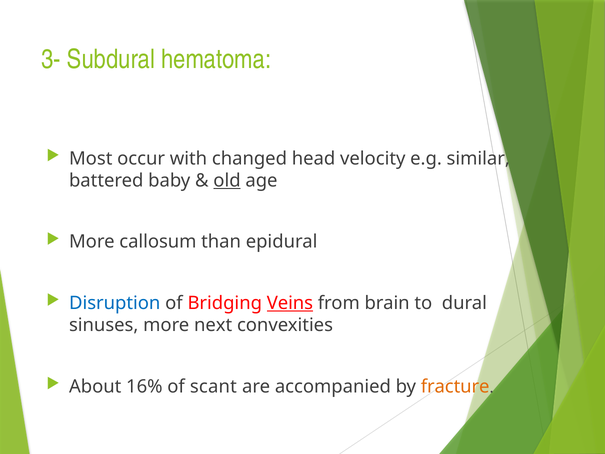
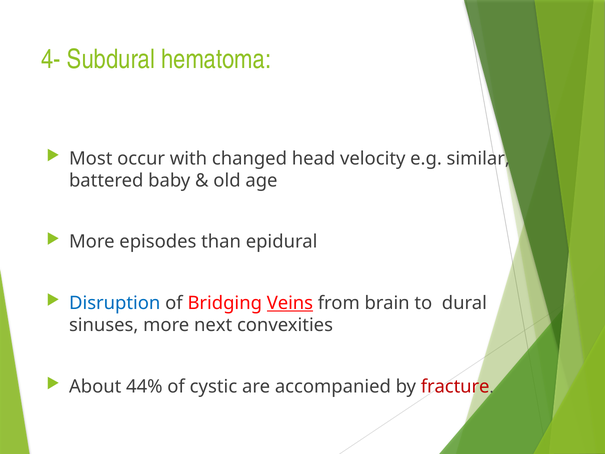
3-: 3- -> 4- (51, 59)
old underline: present -> none (227, 181)
callosum: callosum -> episodes (158, 242)
16%: 16% -> 44% (144, 386)
scant: scant -> cystic (213, 386)
fracture colour: orange -> red (455, 386)
